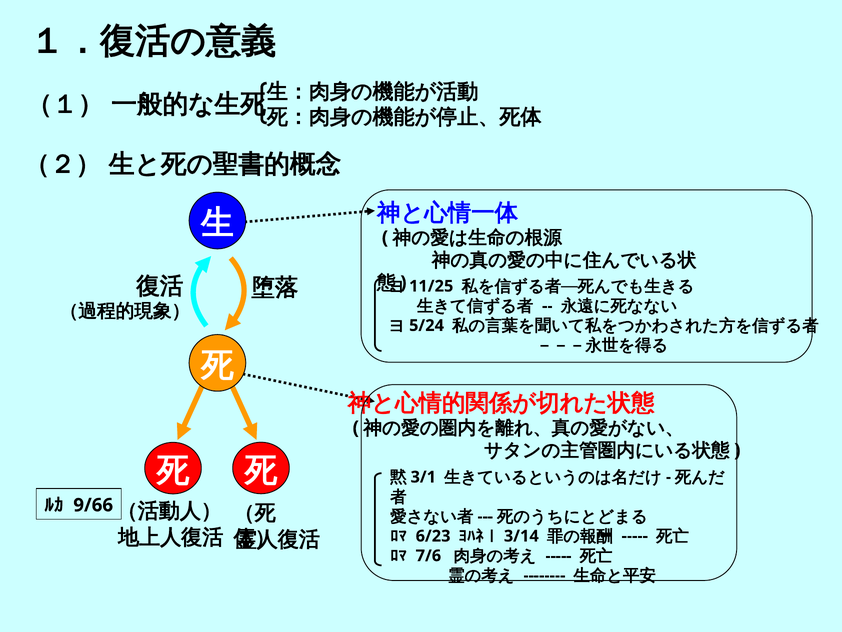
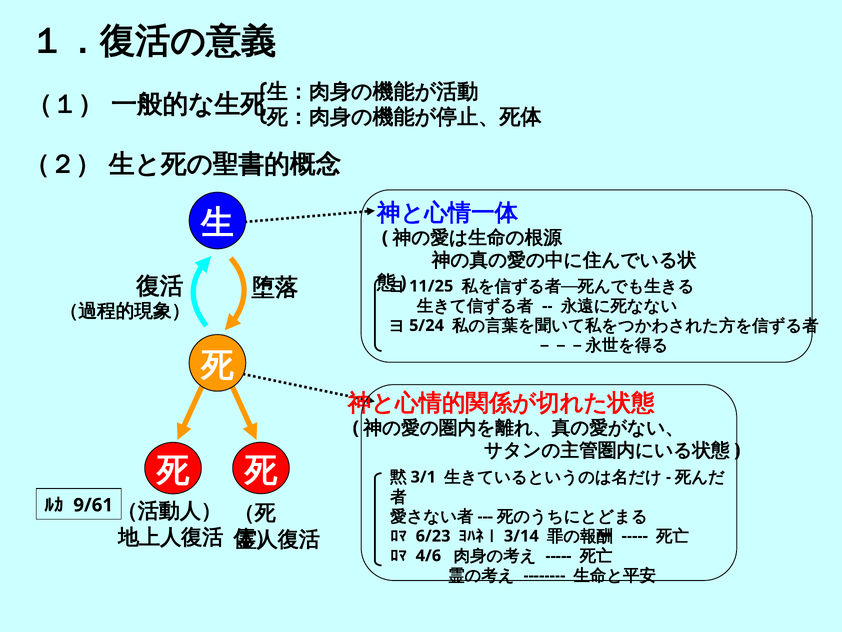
9/66: 9/66 -> 9/61 (93, 505)
7/6: 7/6 -> 4/6 (428, 555)
